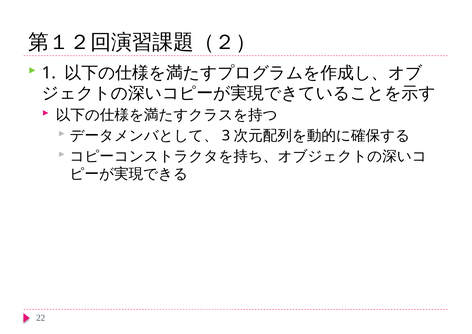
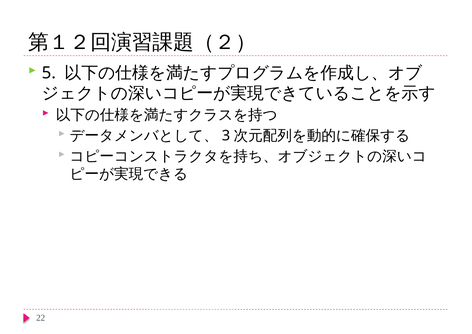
1: 1 -> 5 (49, 73)
